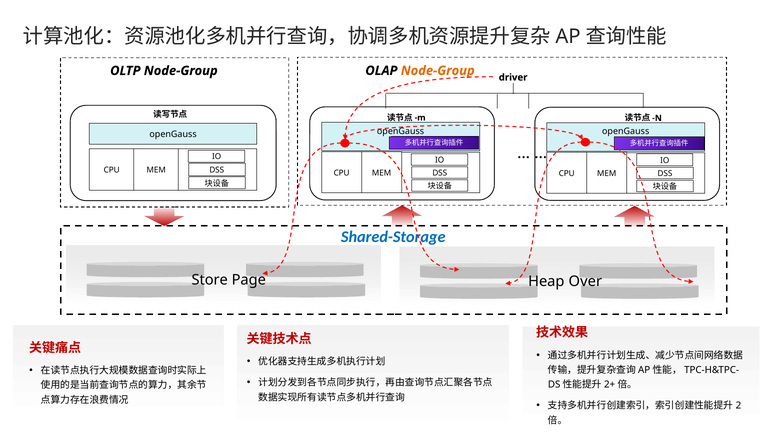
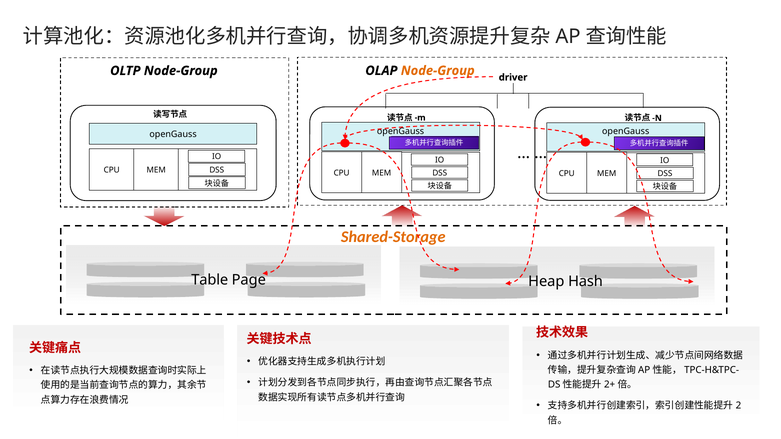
Shared-Storage colour: blue -> orange (393, 237)
Store: Store -> Table (210, 280)
Over: Over -> Hash (586, 281)
